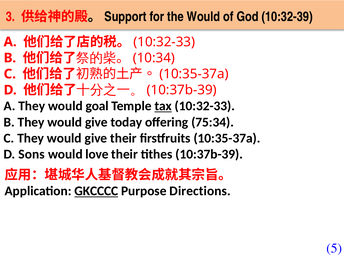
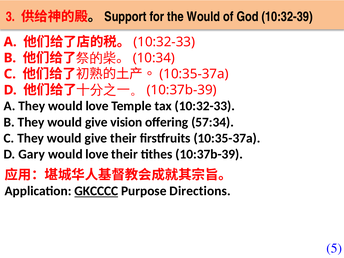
They would goal: goal -> love (97, 106)
tax underline: present -> none (163, 106)
today: today -> vision (126, 122)
75:34: 75:34 -> 57:34 (213, 122)
Sons: Sons -> Gary (32, 154)
